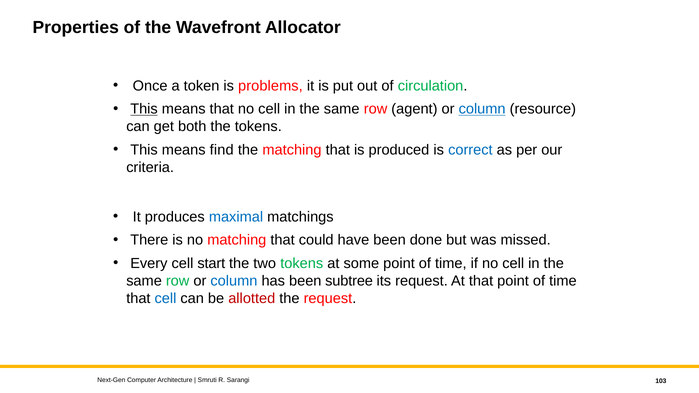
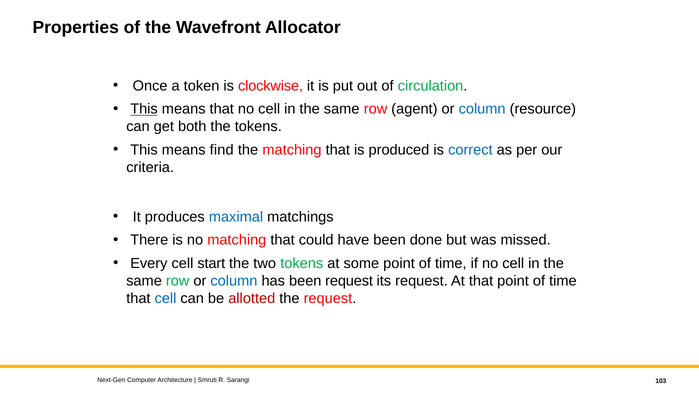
problems: problems -> clockwise (271, 86)
column underline: present -> none (482, 109)
been subtree: subtree -> request (349, 281)
